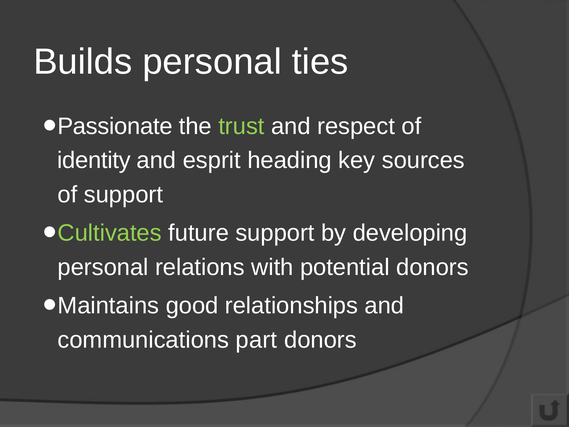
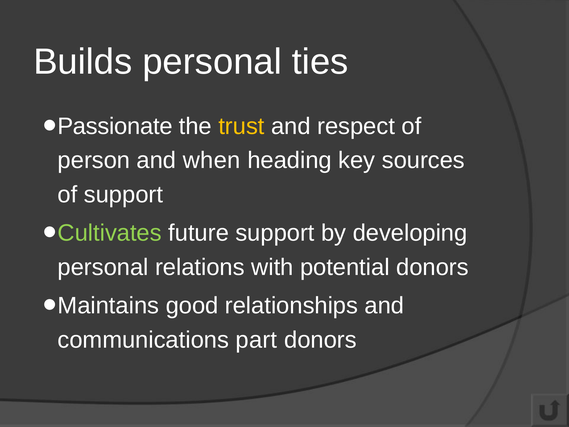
trust colour: light green -> yellow (241, 126)
identity: identity -> person (94, 160)
esprit: esprit -> when (212, 160)
